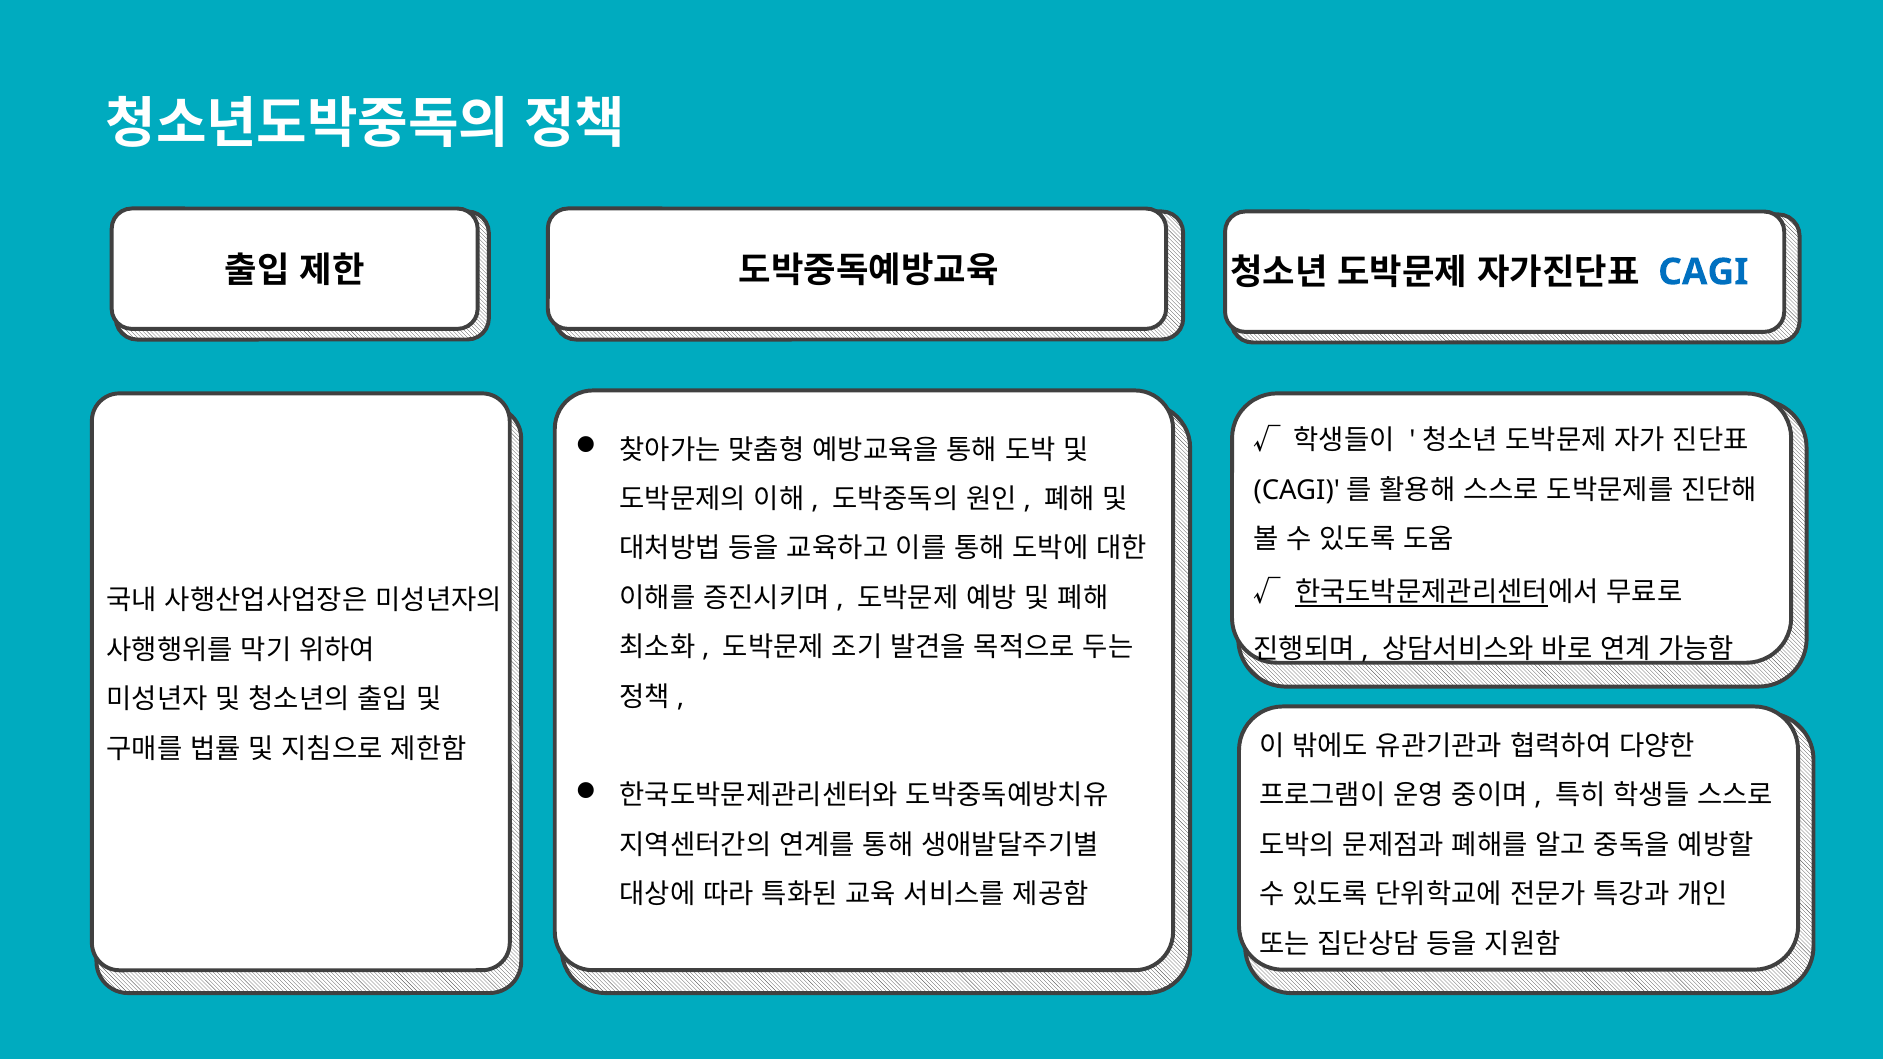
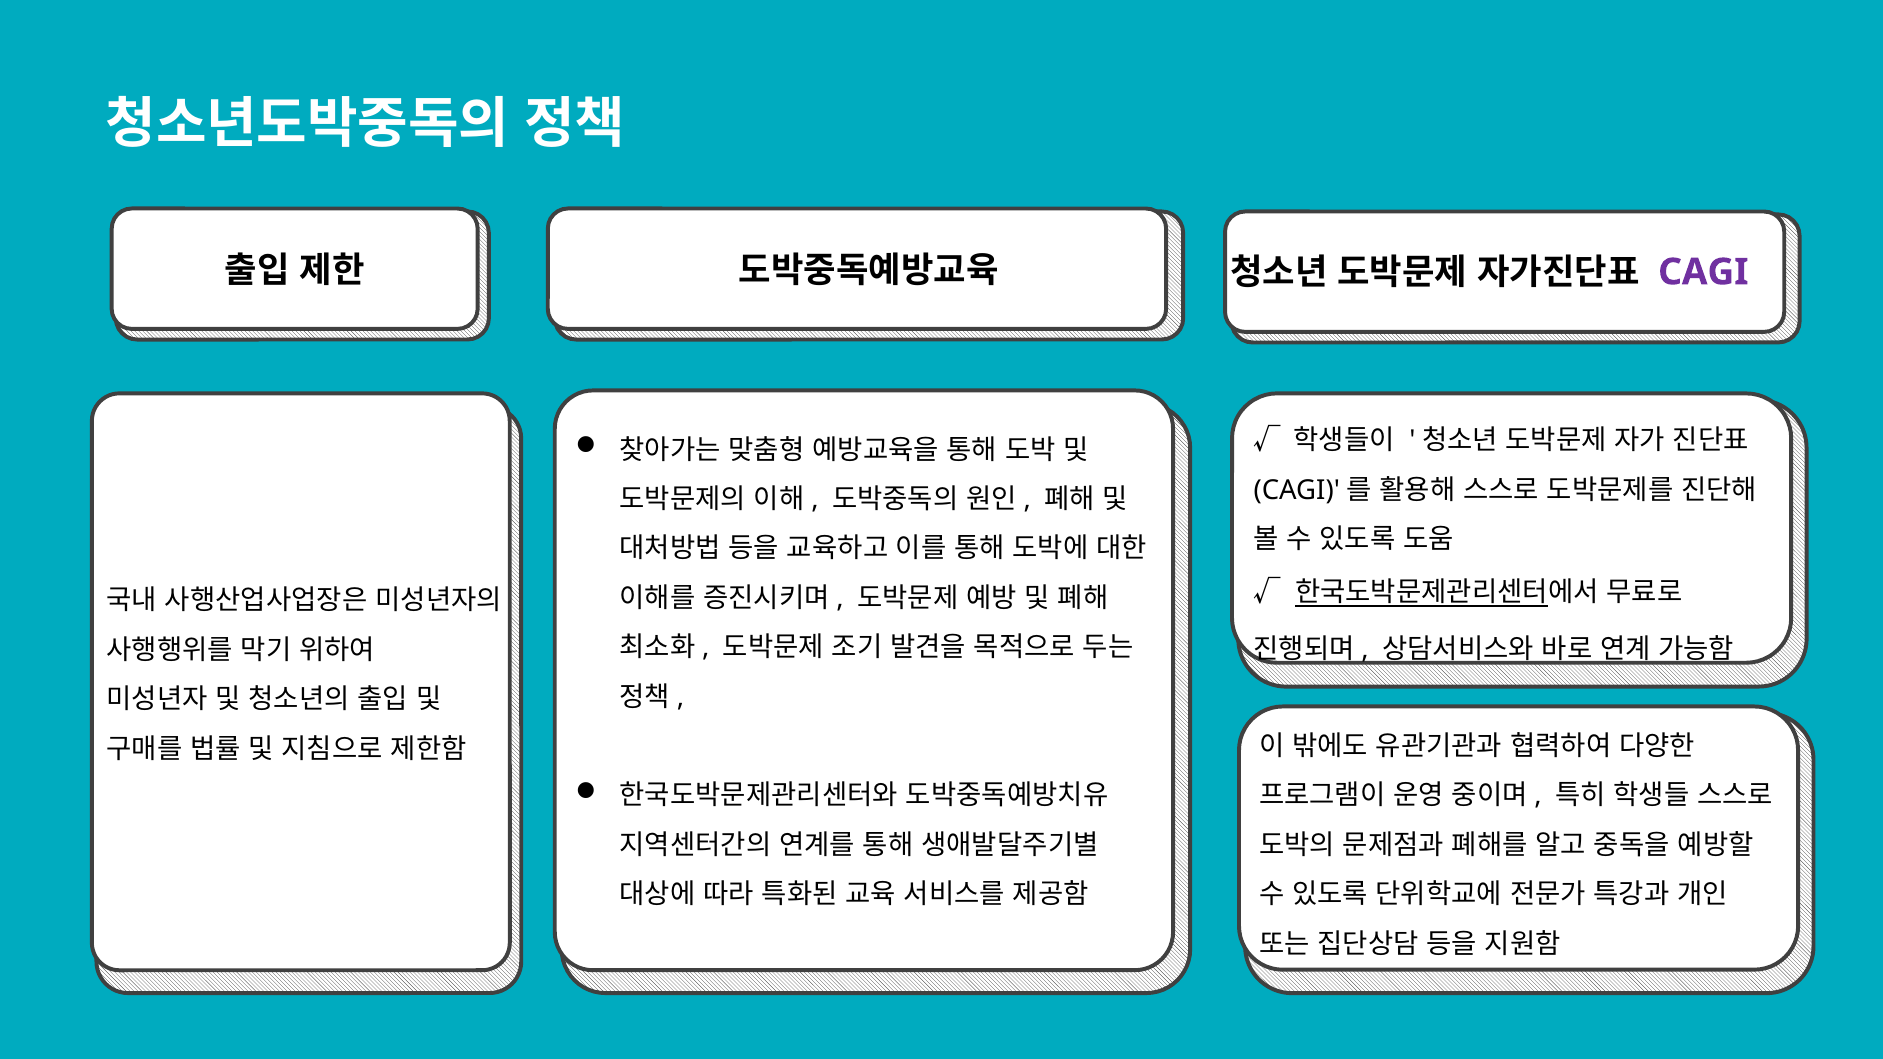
CAGI colour: blue -> purple (1703, 272)
